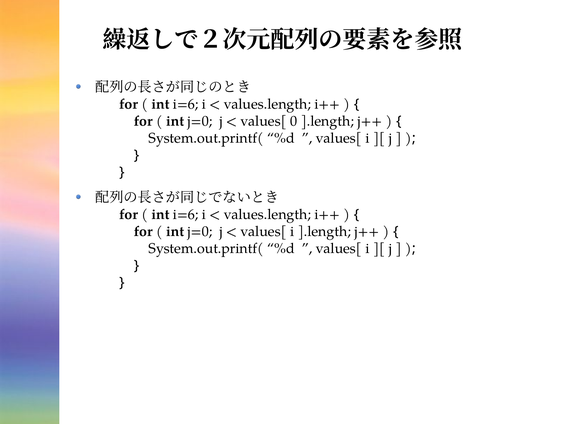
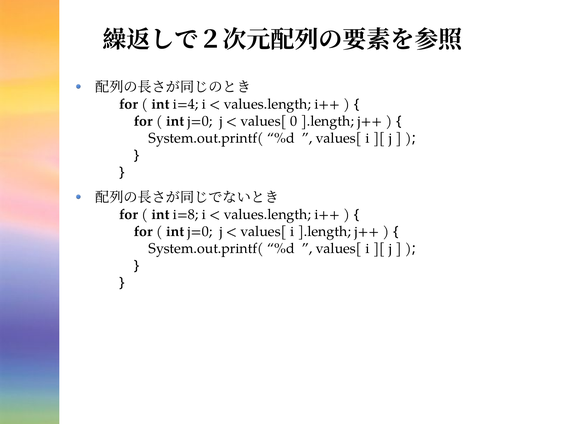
i=6: i=6 -> i=4 (186, 104)
i=6: i=6 -> i=8 (186, 214)
